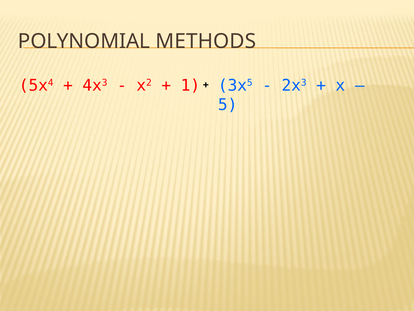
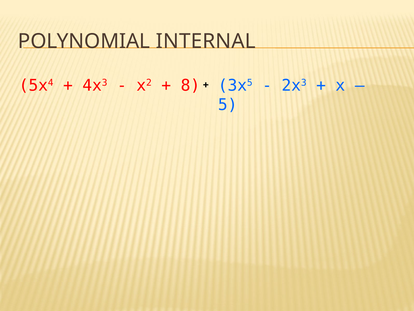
METHODS: METHODS -> INTERNAL (206, 41)
1: 1 -> 8 (190, 85)
